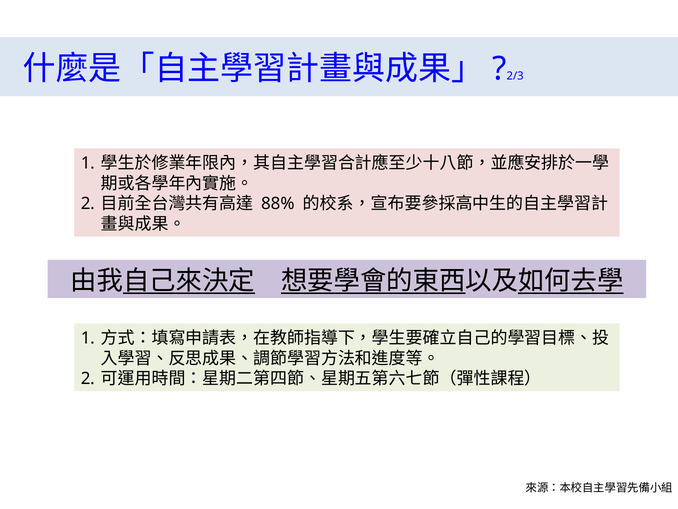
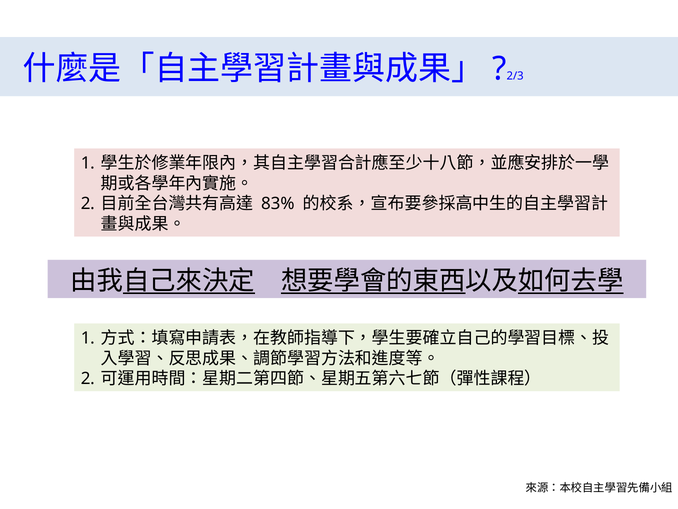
88%: 88% -> 83% (278, 204)
